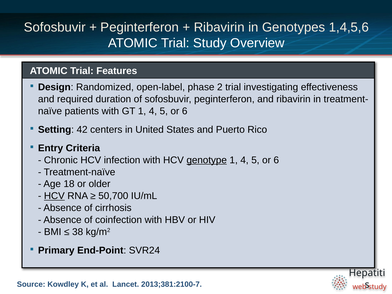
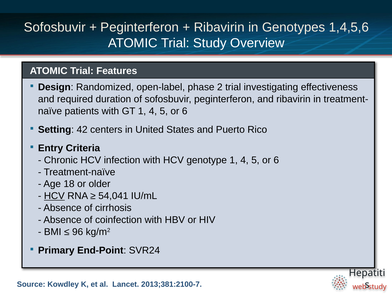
genotype underline: present -> none (207, 160)
50,700: 50,700 -> 54,041 (113, 196)
38: 38 -> 96 (78, 232)
